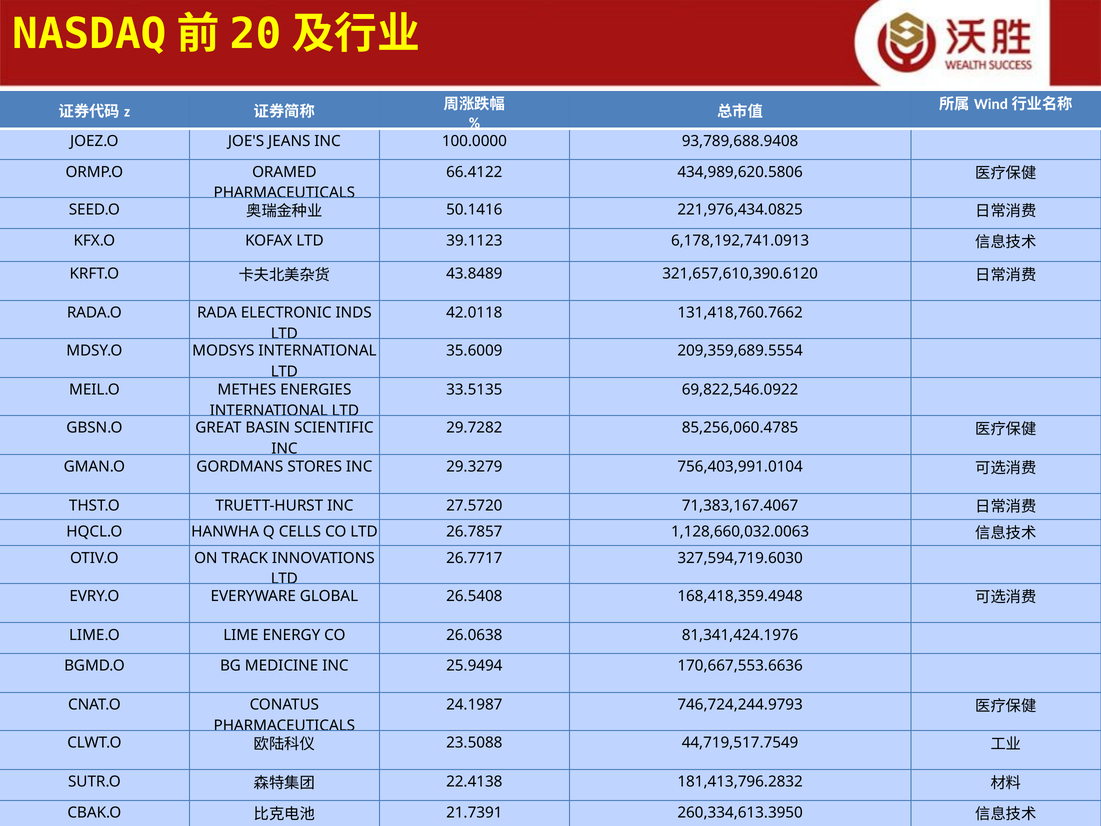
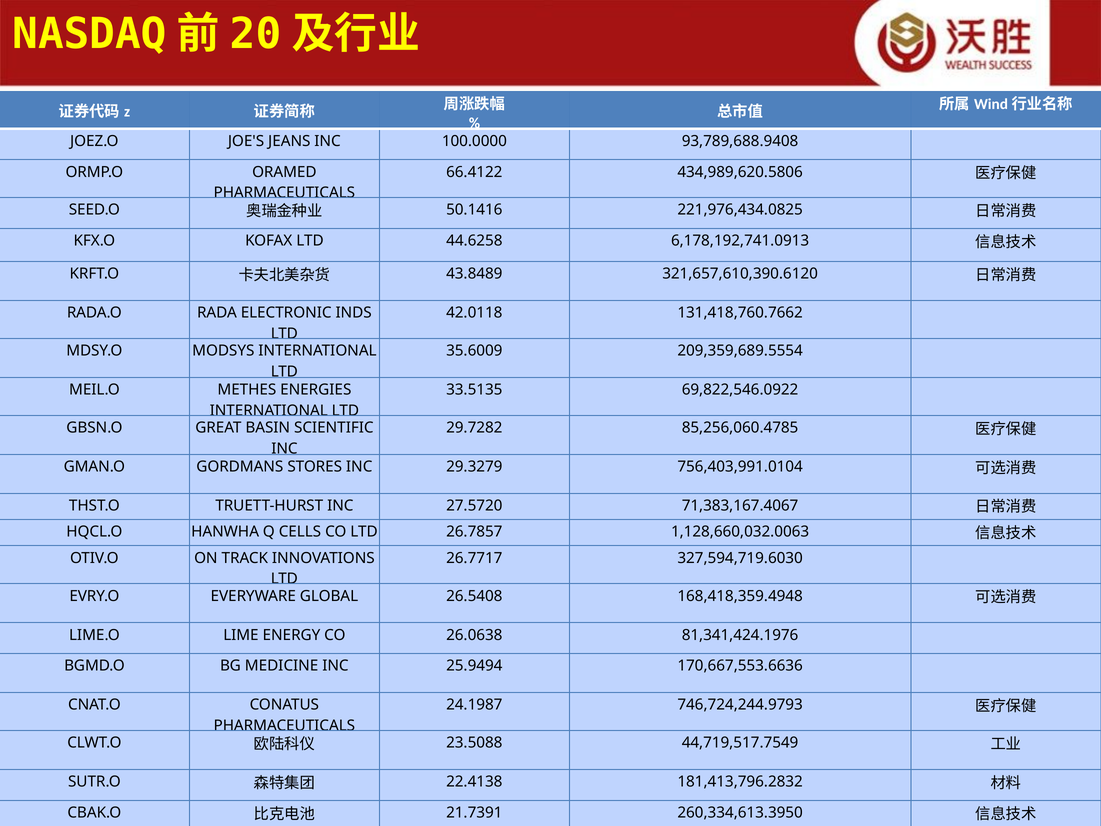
39.1123: 39.1123 -> 44.6258 (474, 241)
